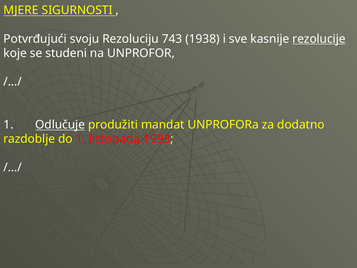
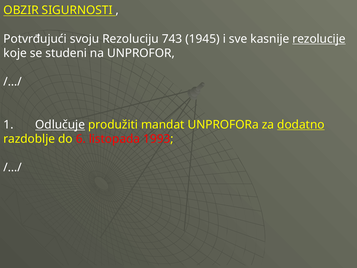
MJERE: MJERE -> OBZIR (21, 10)
1938: 1938 -> 1945 (202, 39)
dodatno underline: none -> present (301, 125)
do 1: 1 -> 6 (81, 139)
